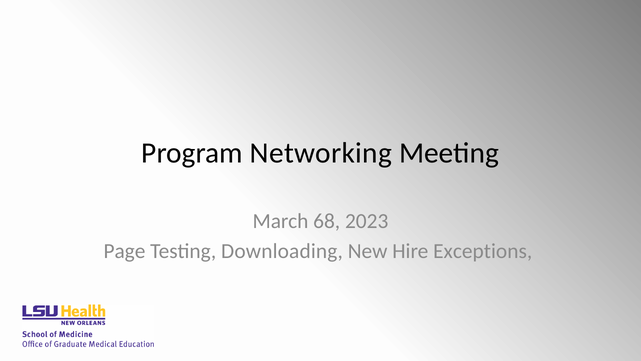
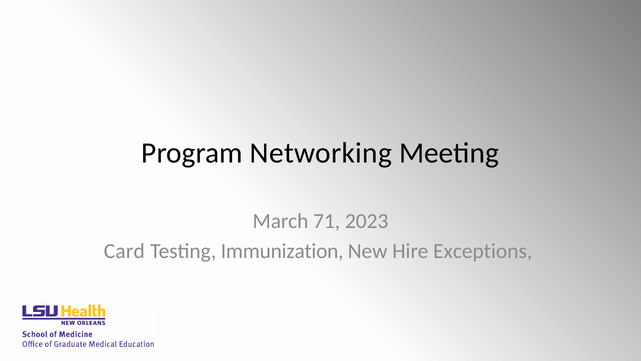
68: 68 -> 71 (327, 221)
Page: Page -> Card (124, 251)
Downloading: Downloading -> Immunization (282, 251)
